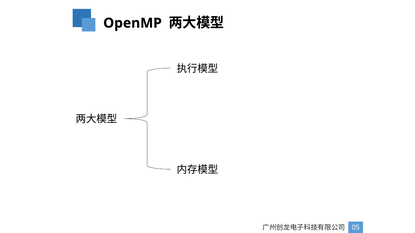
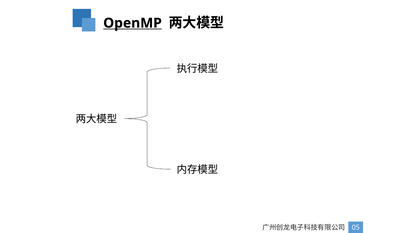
OpenMP underline: none -> present (133, 23)
